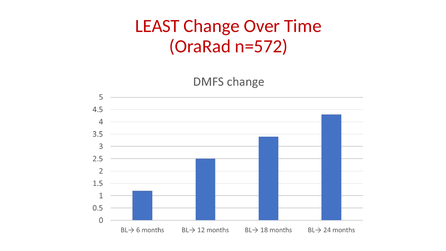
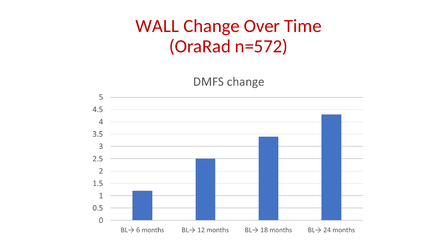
LEAST: LEAST -> WALL (157, 26)
